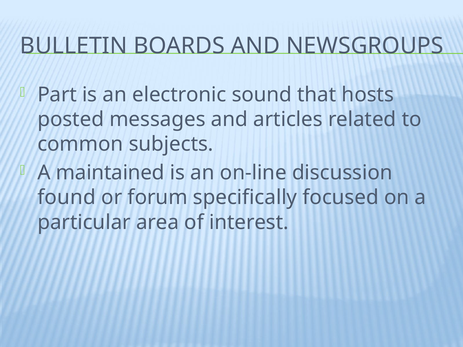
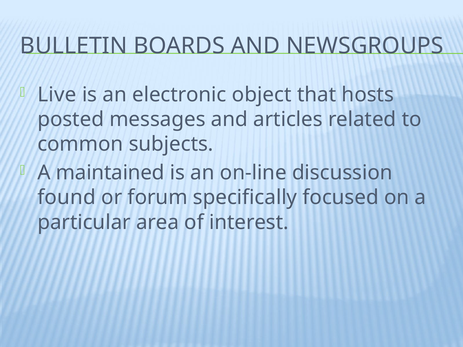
Part: Part -> Live (57, 95)
sound: sound -> object (262, 95)
